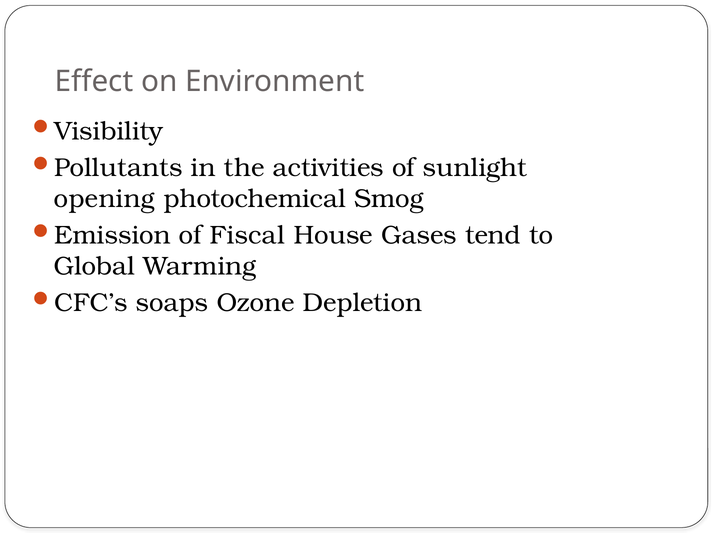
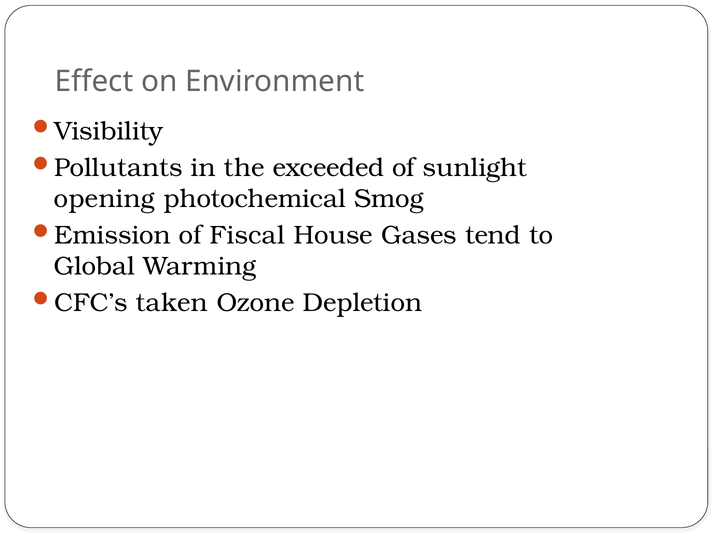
activities: activities -> exceeded (328, 168)
soaps: soaps -> taken (172, 302)
